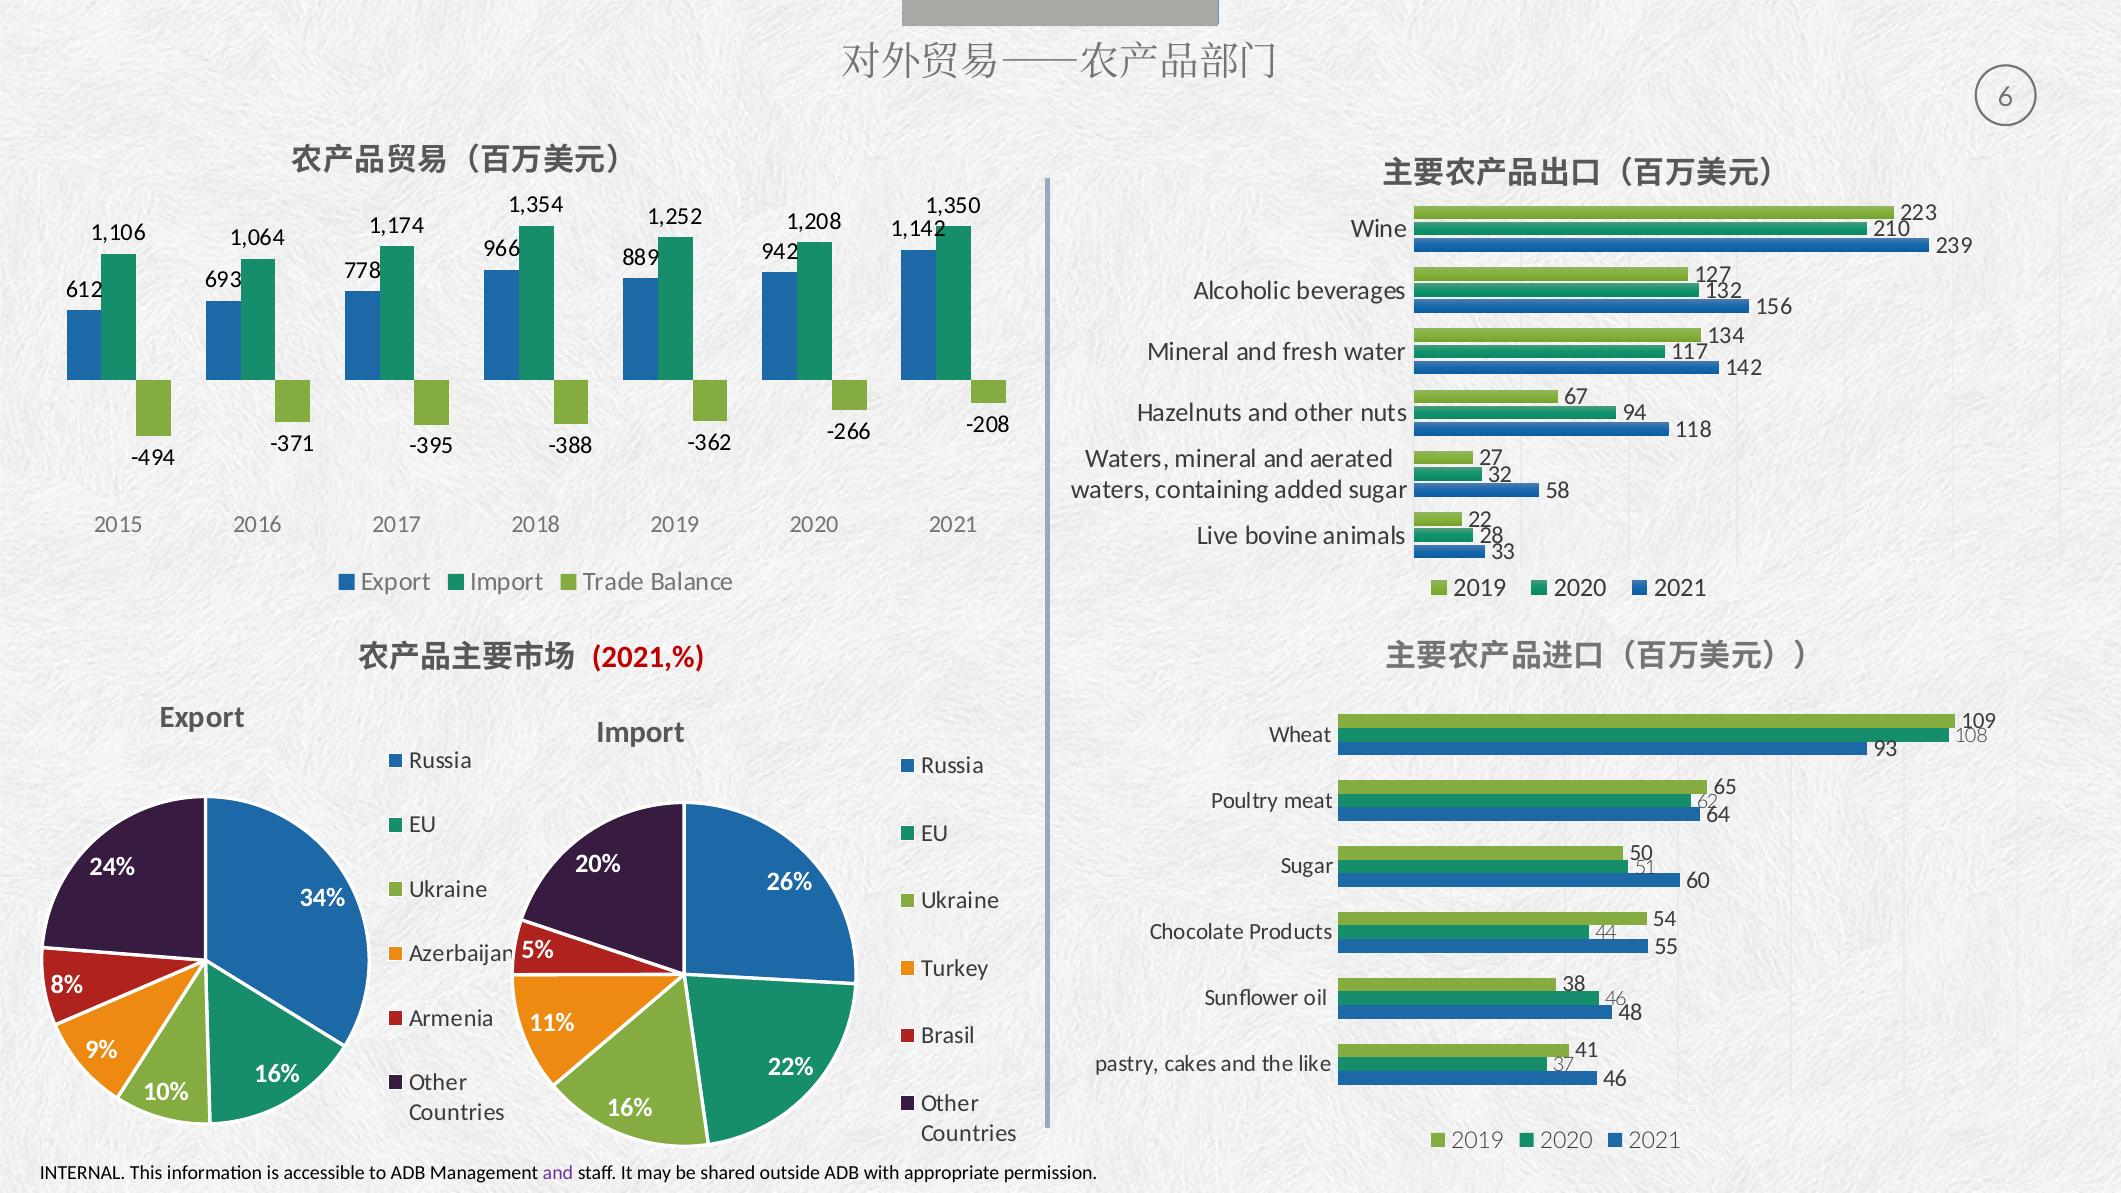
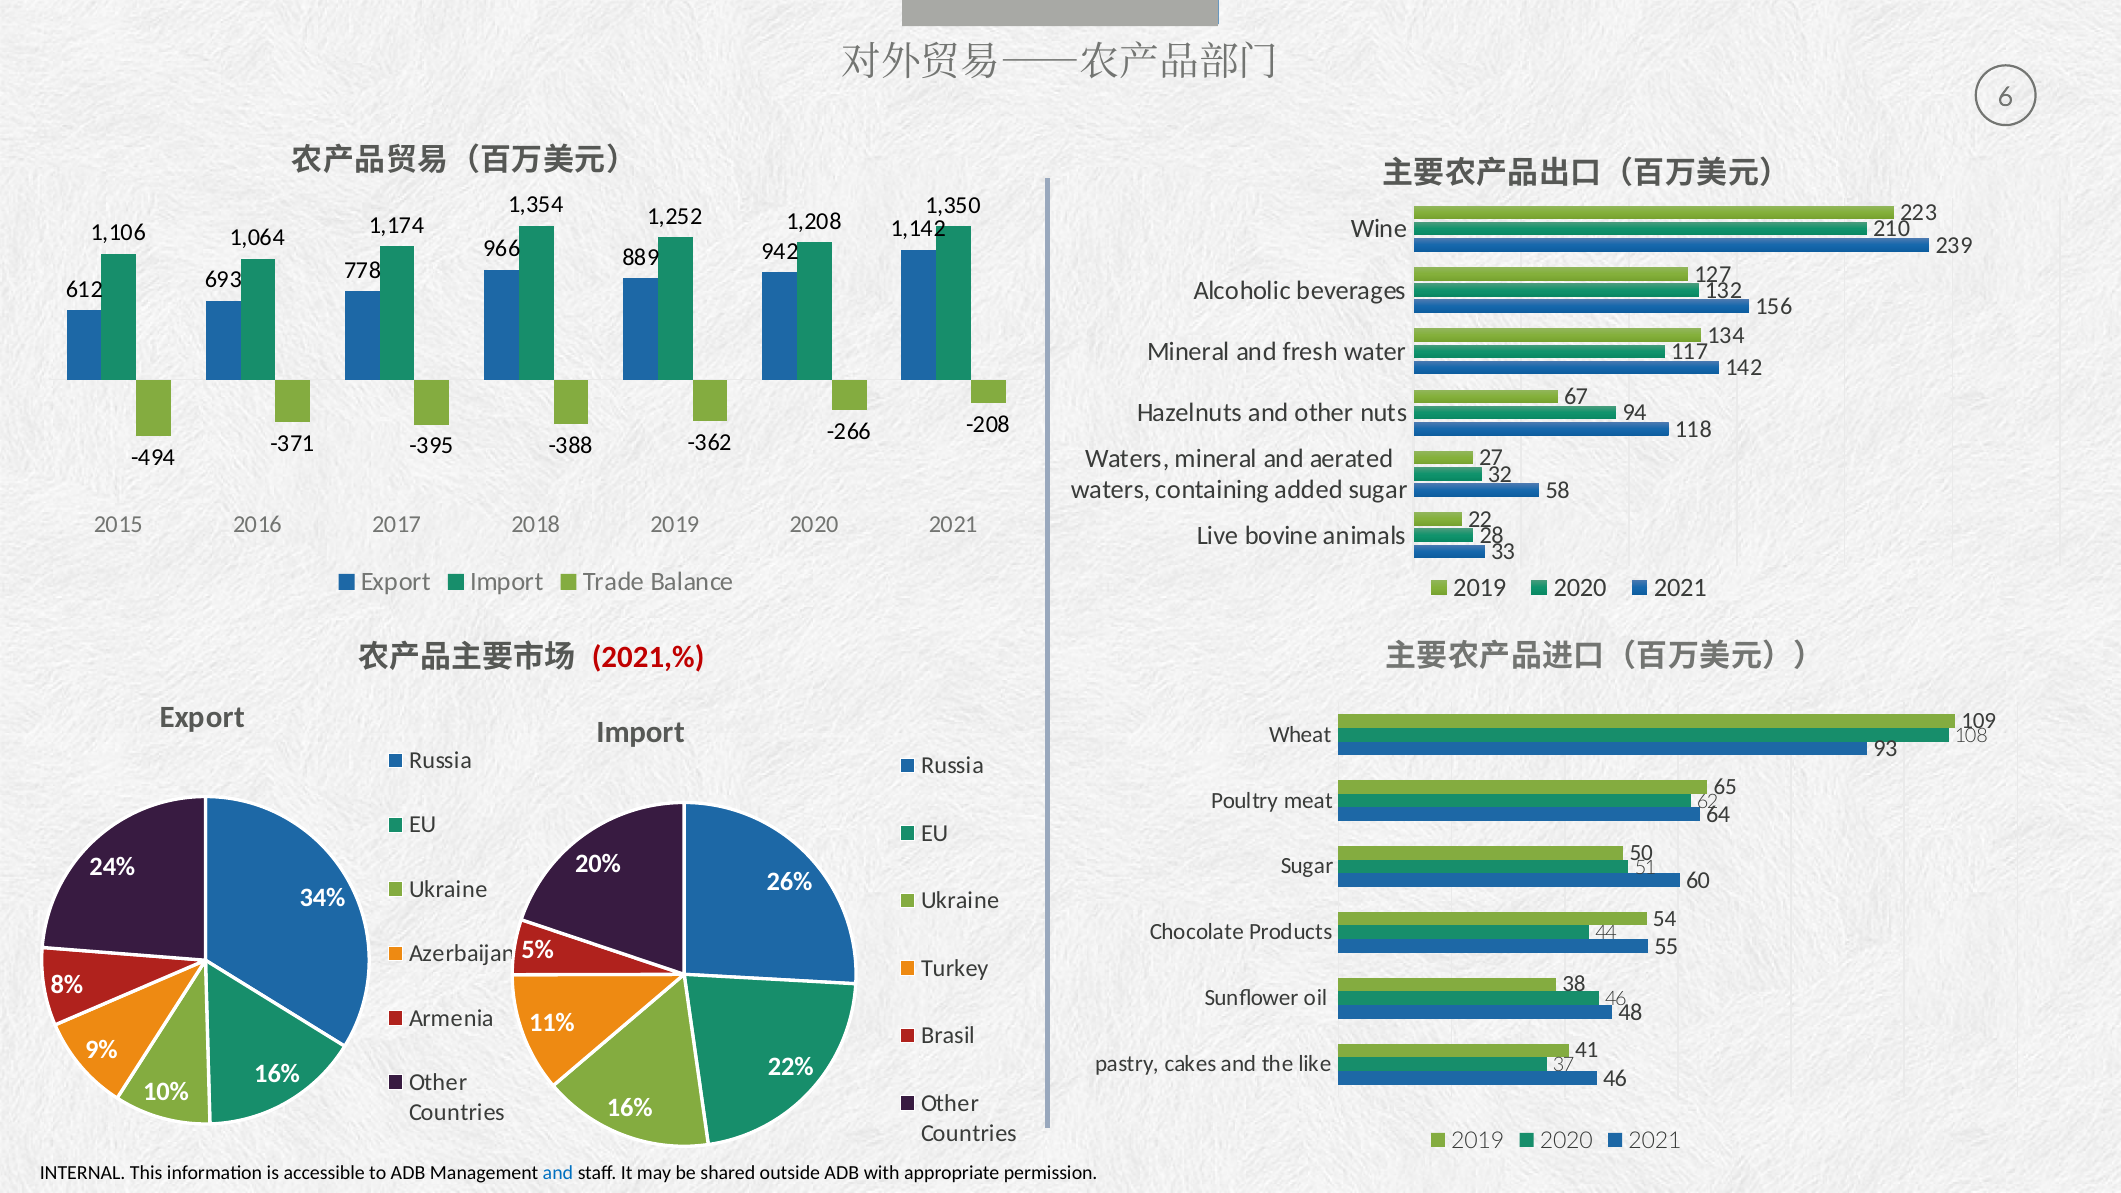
and colour: purple -> blue (558, 1173)
